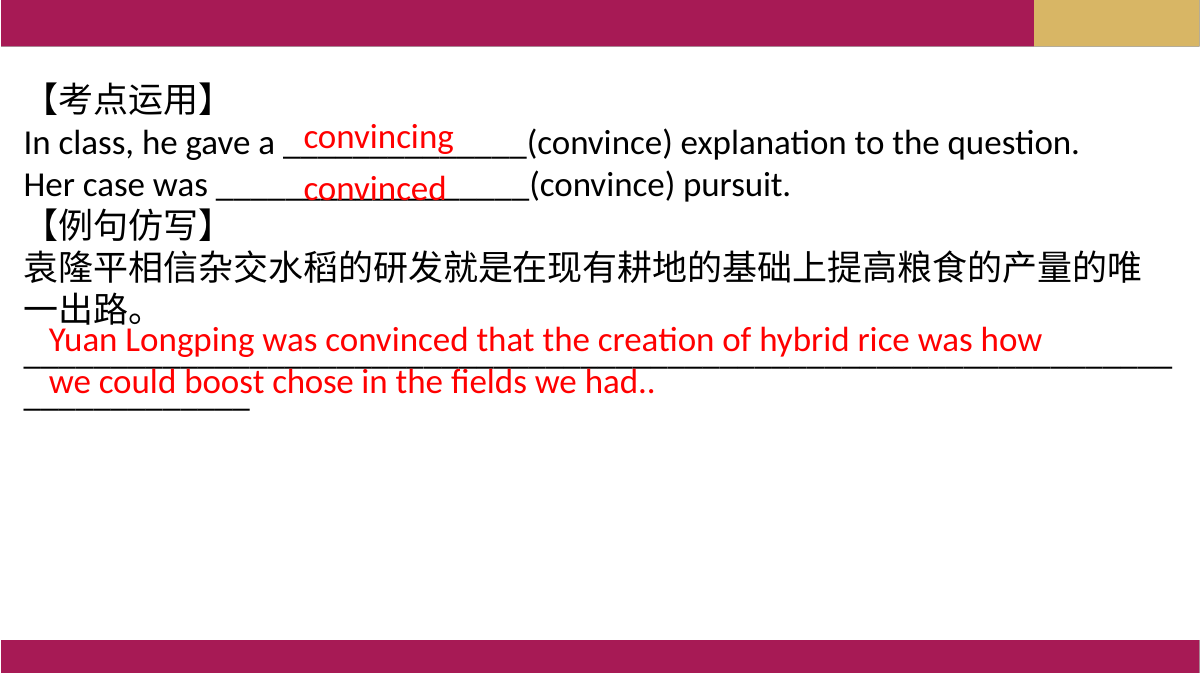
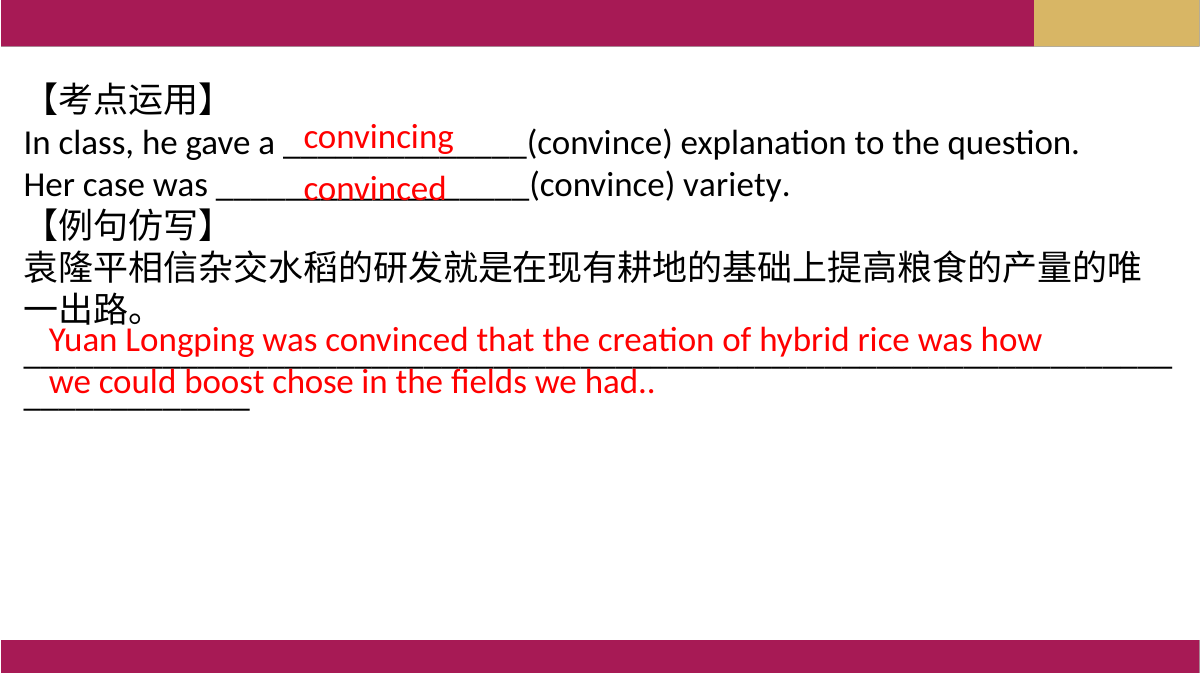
pursuit: pursuit -> variety (737, 185)
